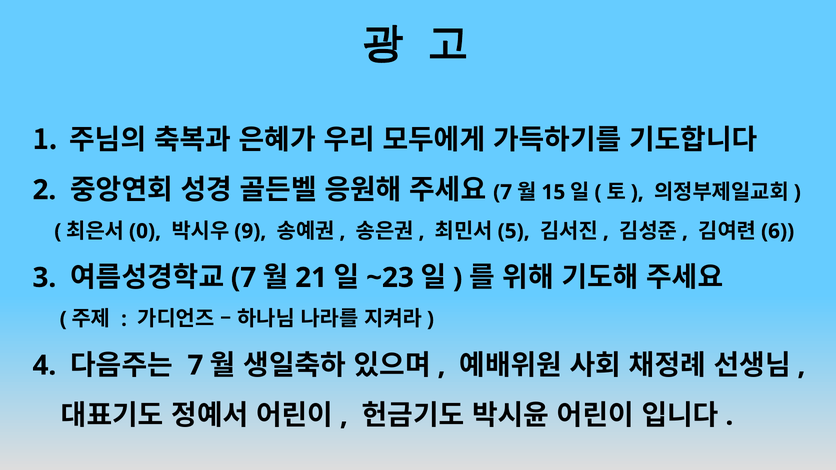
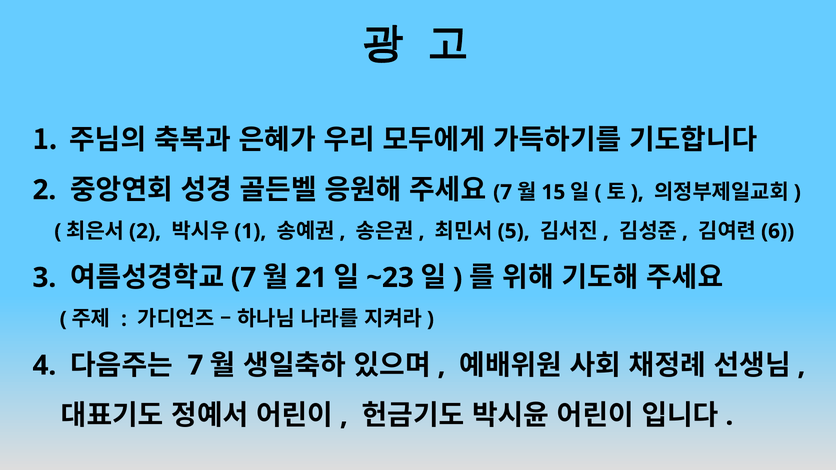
0: 0 -> 2 (145, 231)
9: 9 -> 1 (250, 231)
